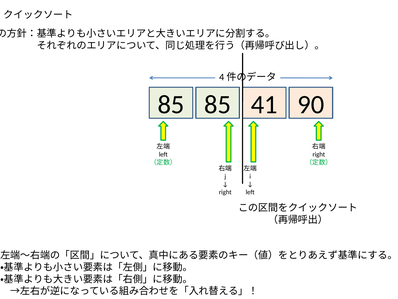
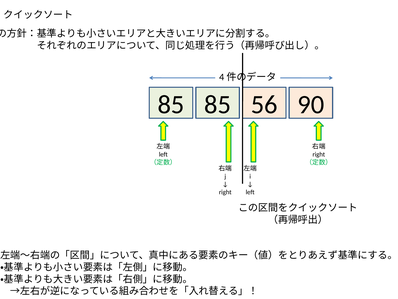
41: 41 -> 56 (264, 104)
